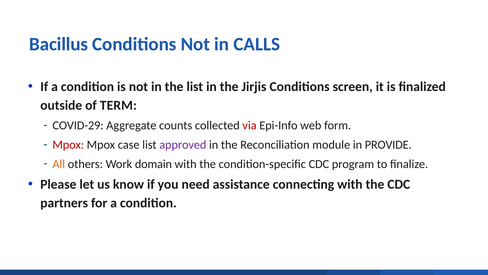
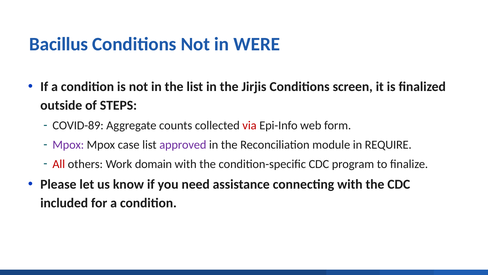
CALLS: CALLS -> WERE (257, 44)
TERM: TERM -> STEPS (118, 105)
COVID-29: COVID-29 -> COVID-89 (78, 125)
Mpox colour: red -> purple (68, 144)
PROVIDE: PROVIDE -> REQUIRE (388, 144)
All colour: orange -> red (59, 164)
partners: partners -> included (64, 203)
